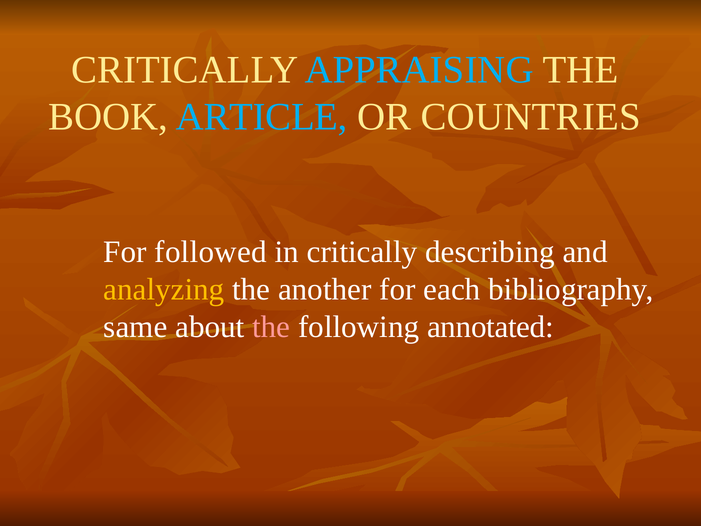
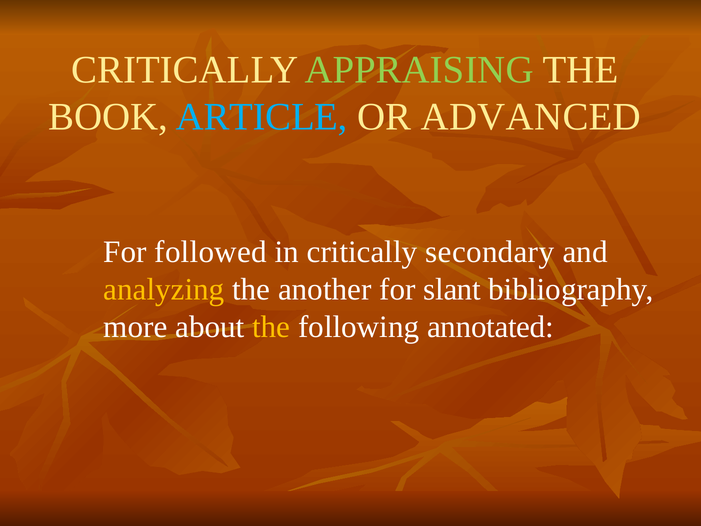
APPRAISING colour: light blue -> light green (419, 70)
COUNTRIES: COUNTRIES -> ADVANCED (531, 117)
describing: describing -> secondary (490, 252)
each: each -> slant (452, 289)
same: same -> more (135, 327)
the colour: pink -> yellow (271, 327)
